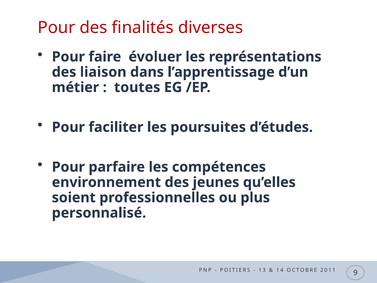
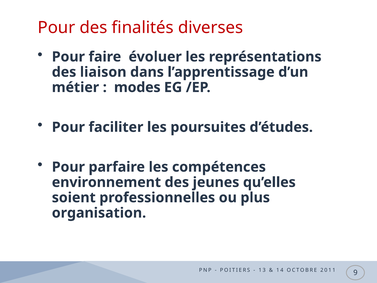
toutes: toutes -> modes (137, 87)
personnalisé: personnalisé -> organisation (99, 213)
